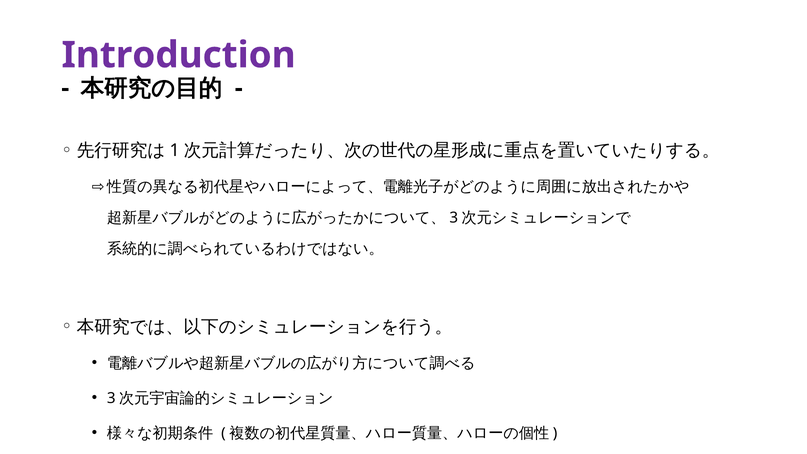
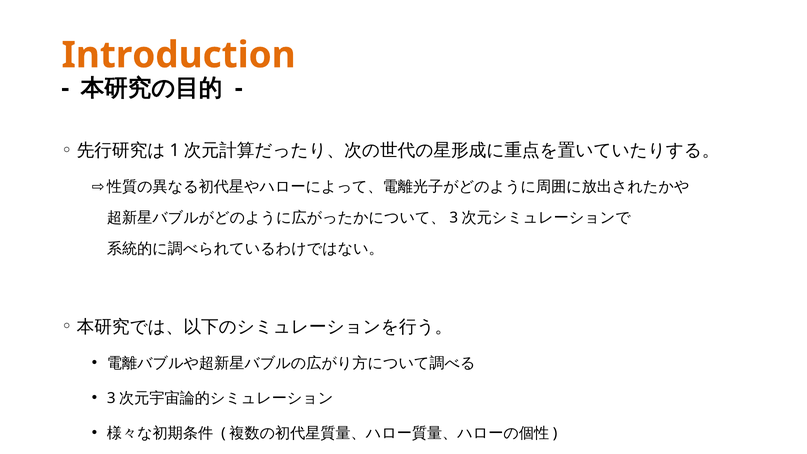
Introduction colour: purple -> orange (179, 55)
